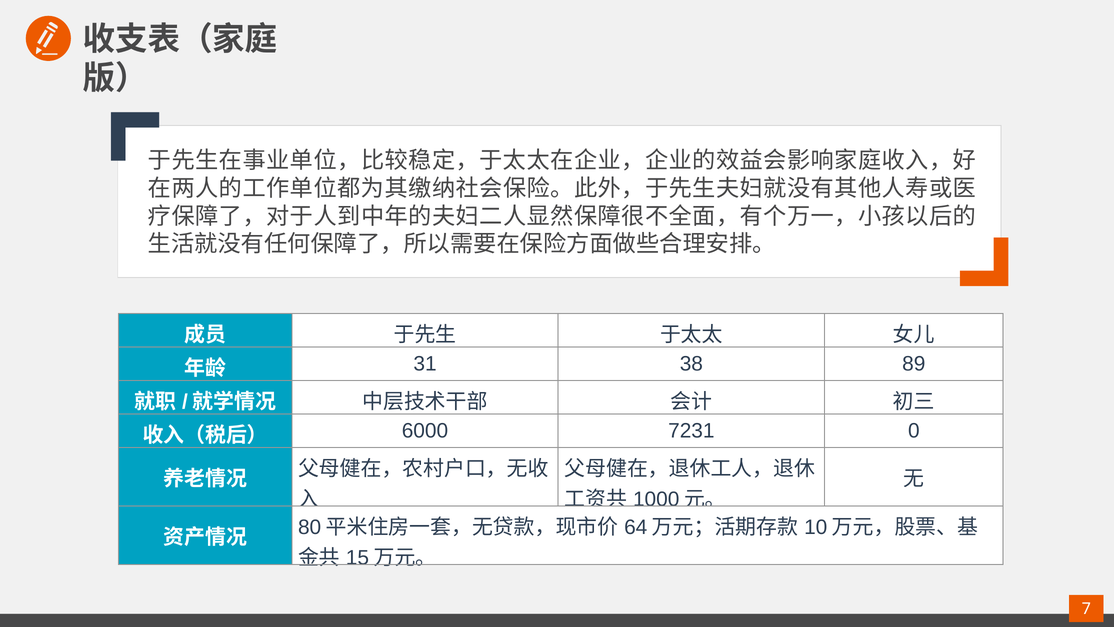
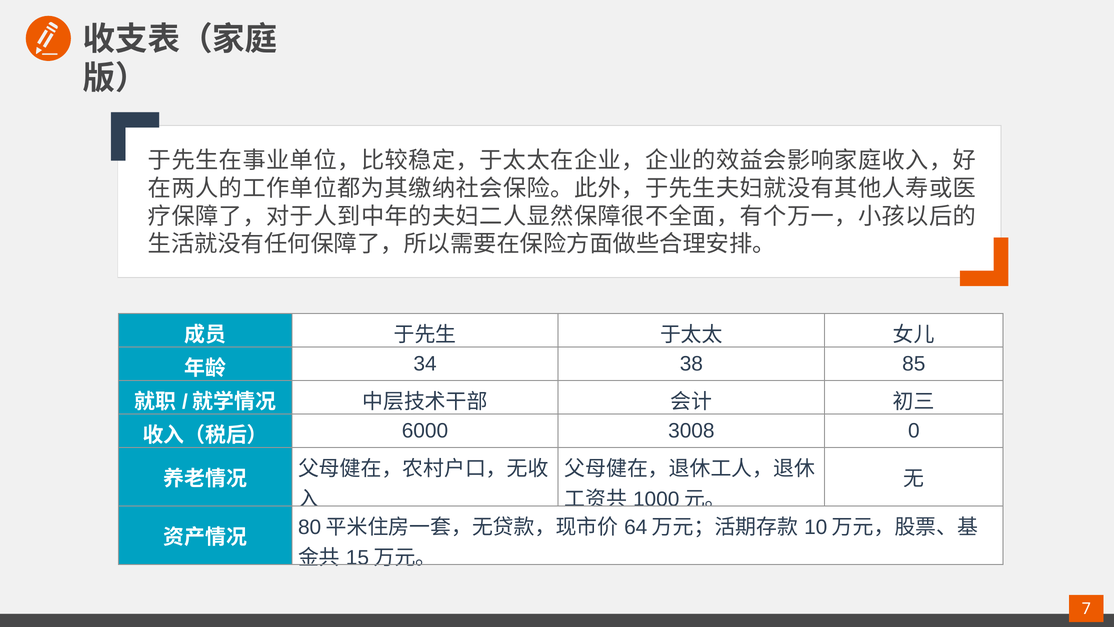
31: 31 -> 34 (425, 364)
89: 89 -> 85 (914, 364)
7231: 7231 -> 3008 (691, 431)
